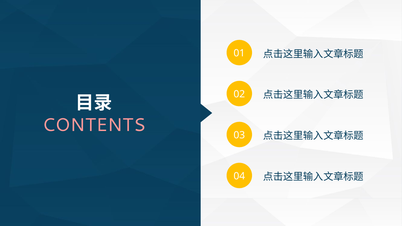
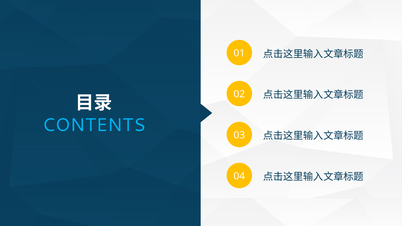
CONTENTS colour: pink -> light blue (94, 125)
